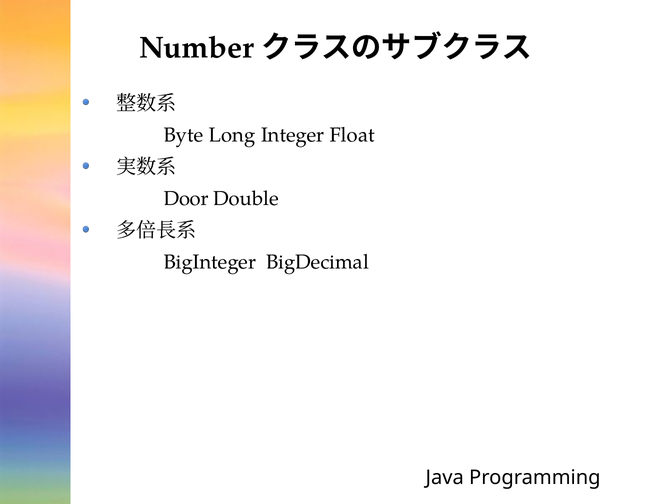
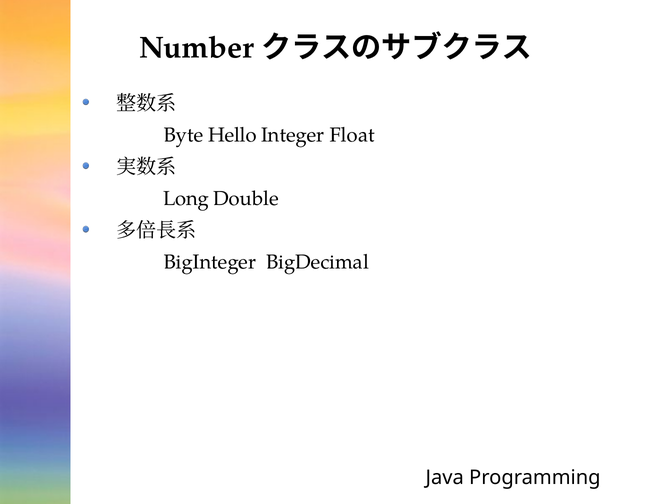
Long: Long -> Hello (232, 135)
Door: Door -> Long (186, 198)
